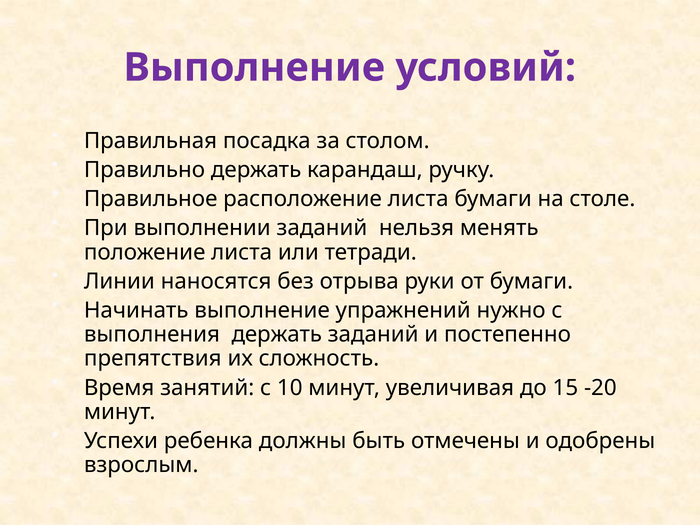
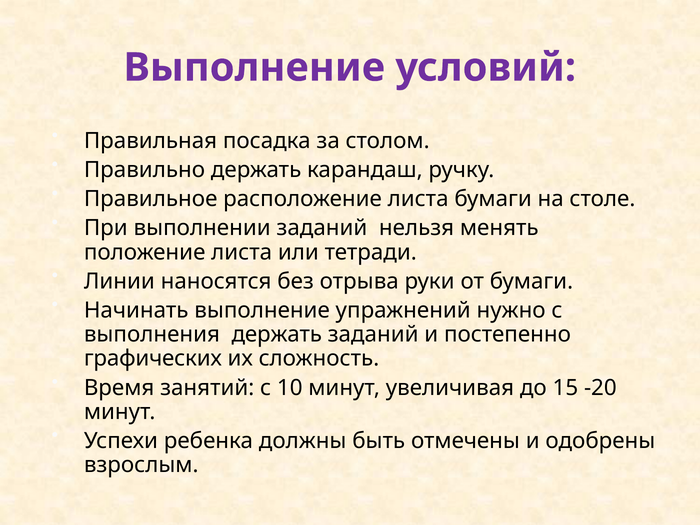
препятствия: препятствия -> графических (153, 359)
